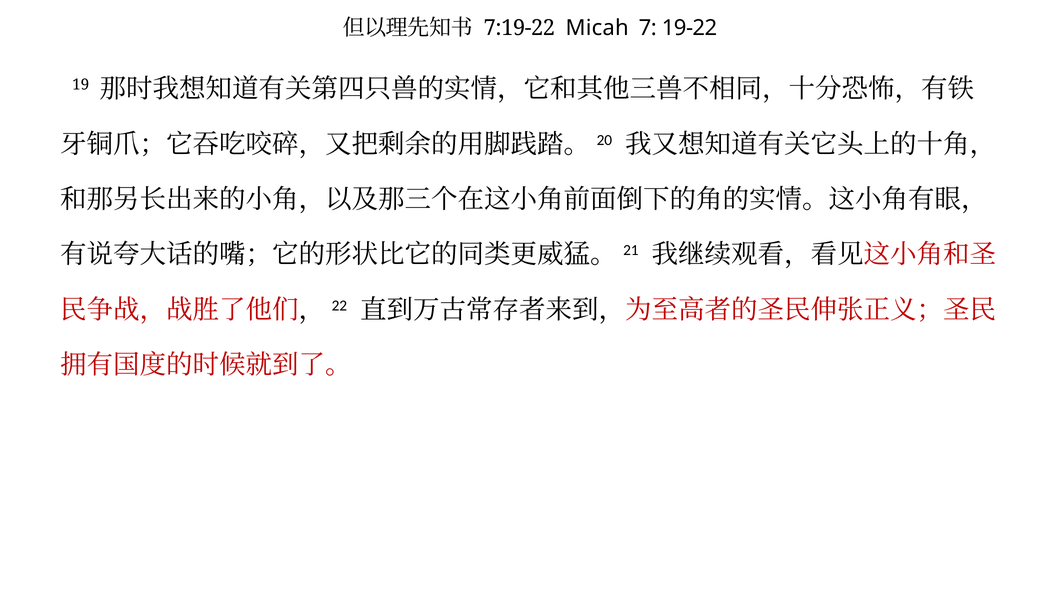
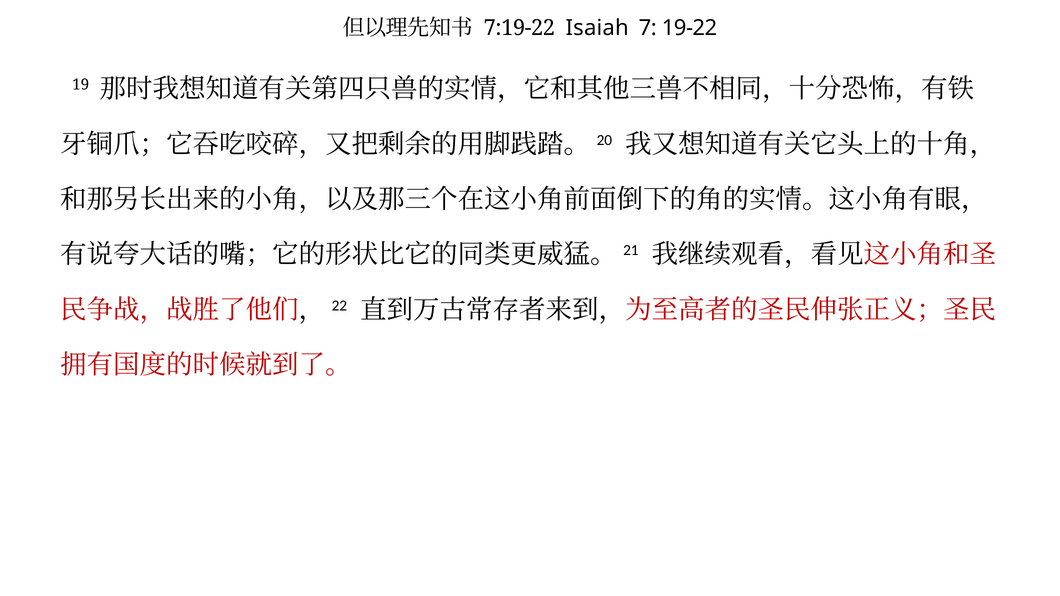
Micah: Micah -> Isaiah (597, 28)
